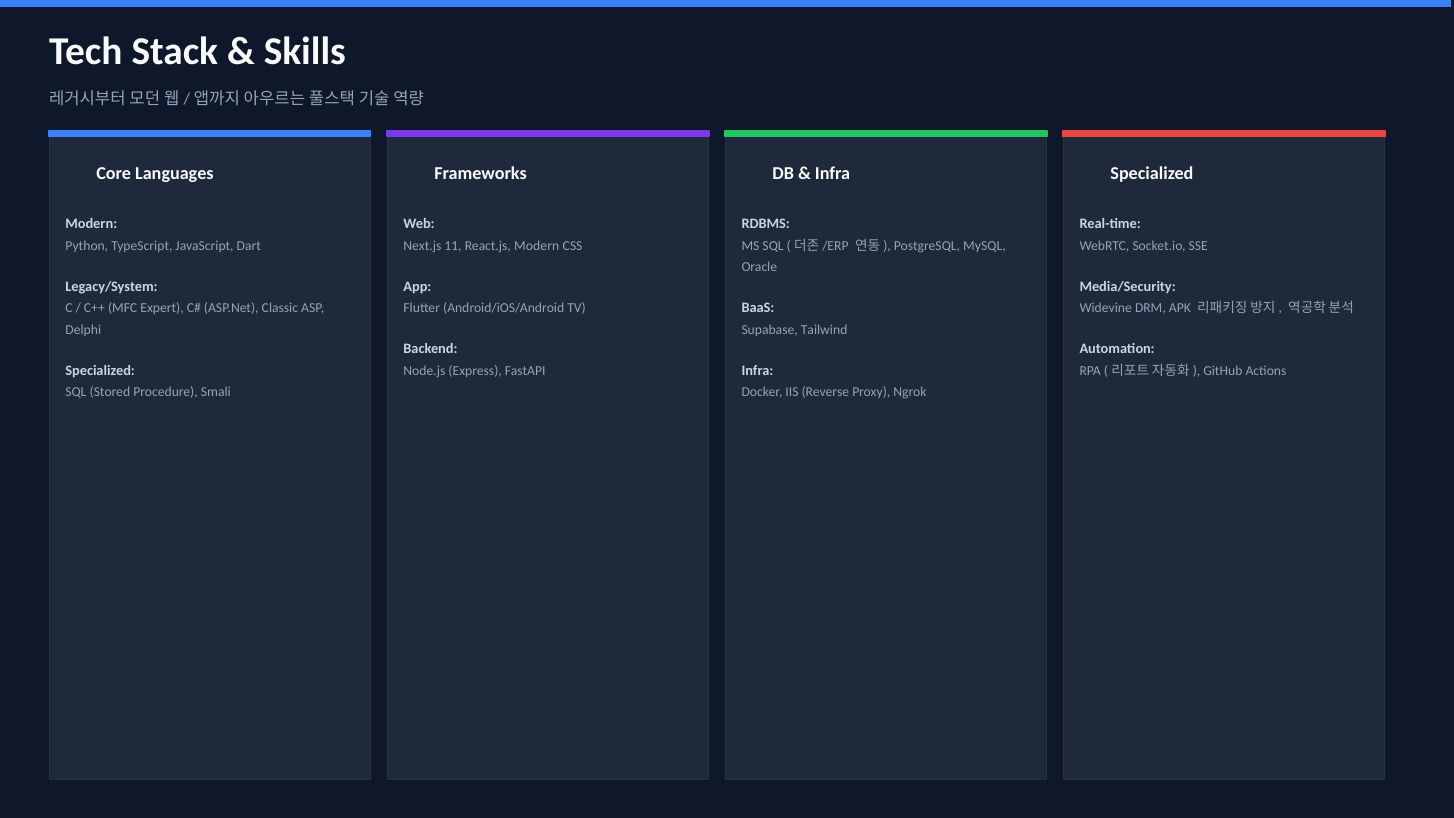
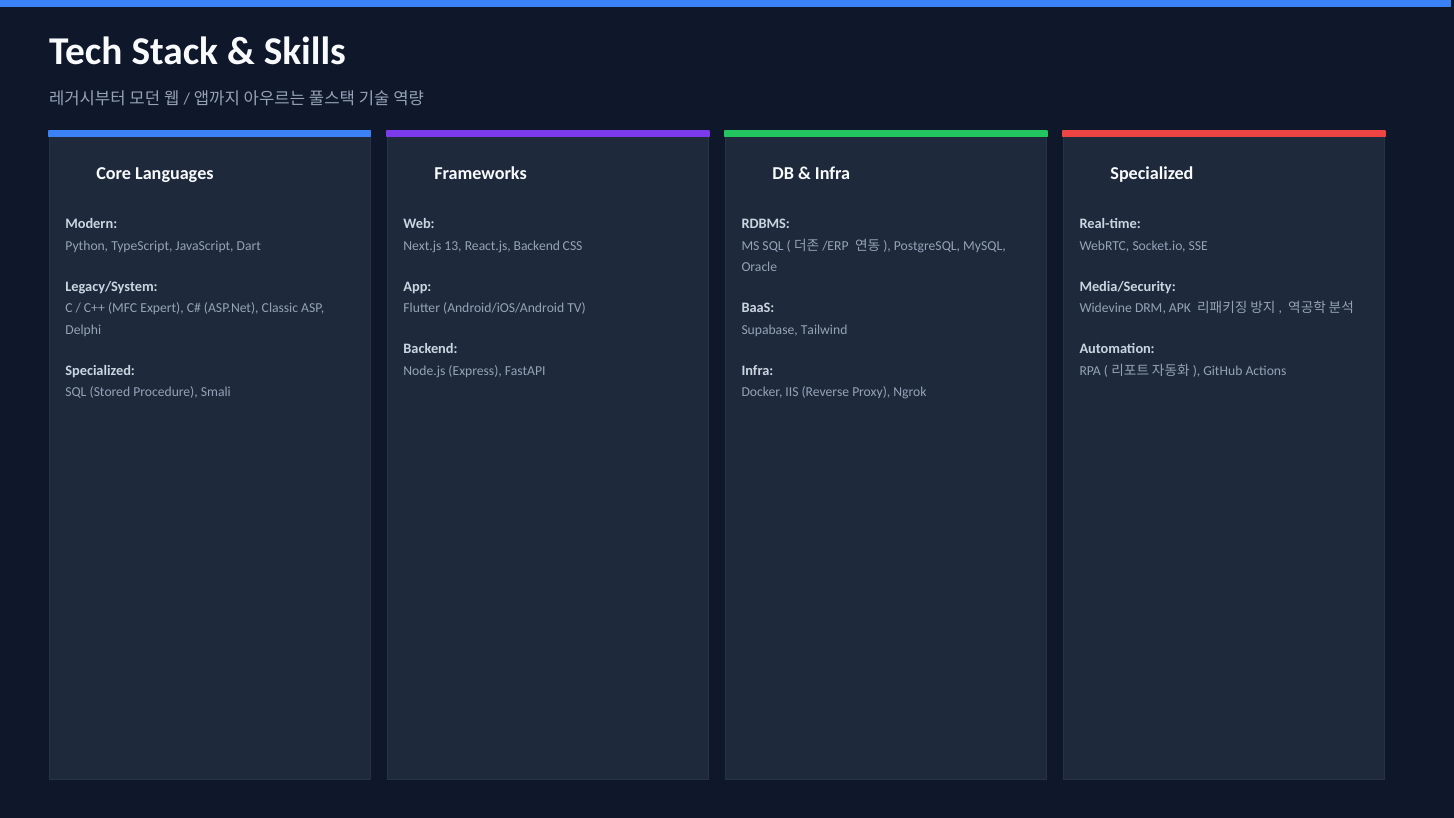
11: 11 -> 13 (453, 246)
React.js Modern: Modern -> Backend (537, 246)
